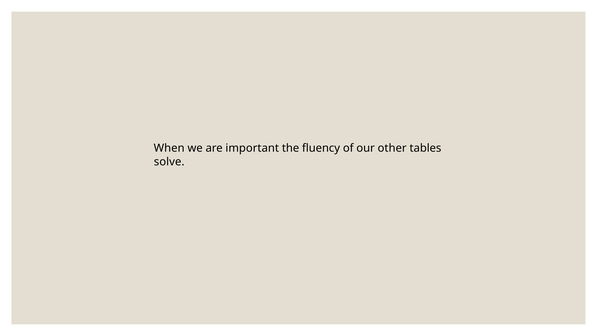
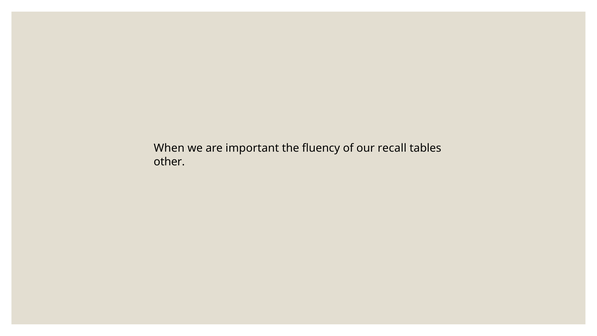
other: other -> recall (392, 148)
solve: solve -> other (169, 162)
